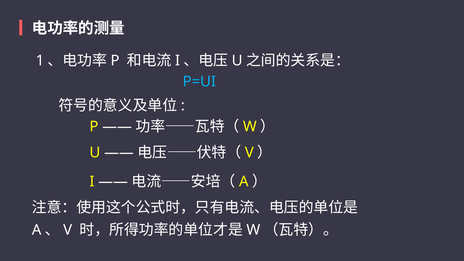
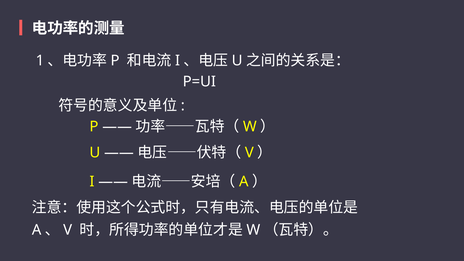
P=UI colour: light blue -> white (199, 82)
